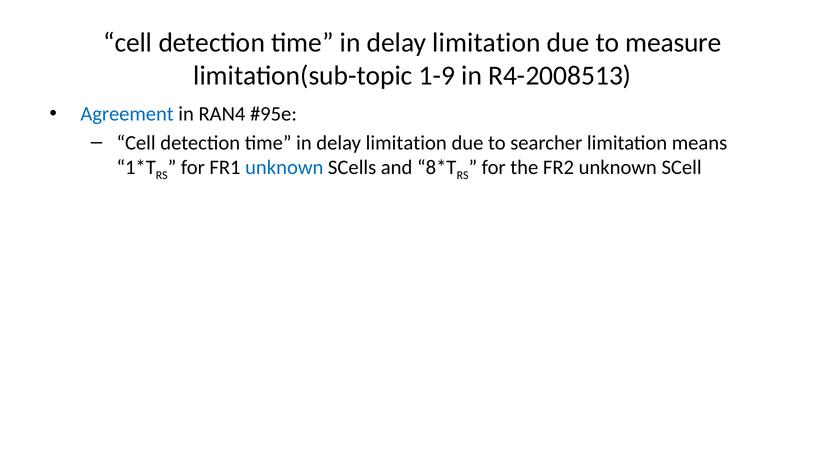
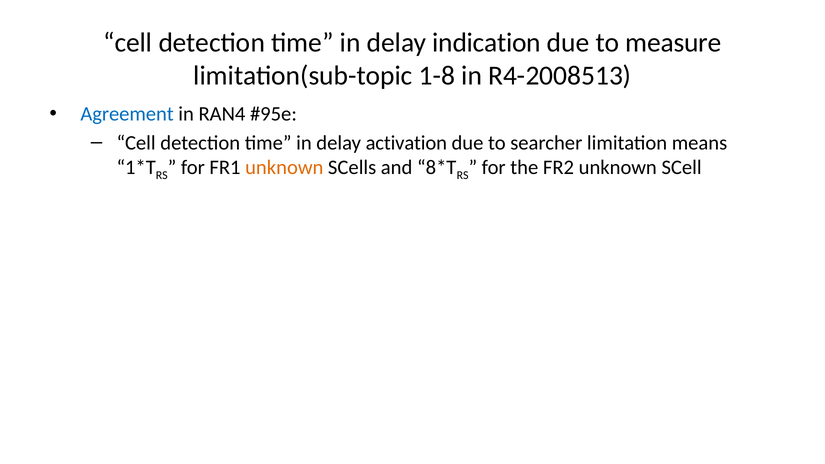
limitation: limitation -> indication (487, 43)
1-9: 1-9 -> 1-8 (437, 76)
limitation: limitation -> activation (406, 143)
unknown colour: blue -> orange (284, 167)
